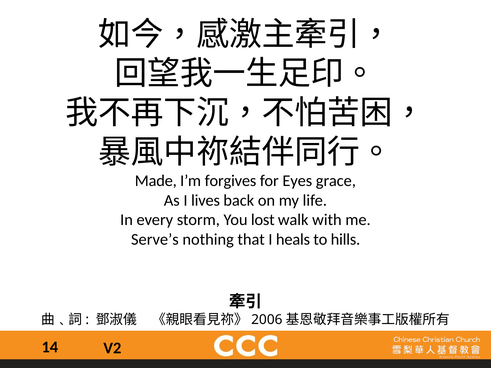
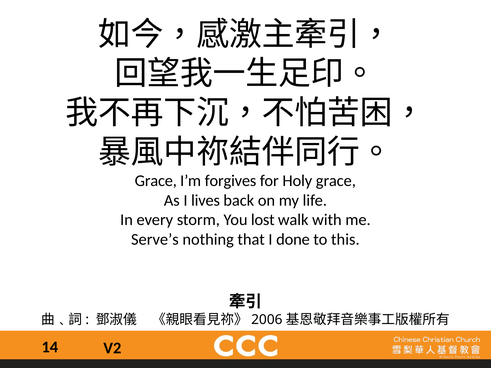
Made: Made -> Grace (156, 181)
Eyes: Eyes -> Holy (297, 181)
heals: heals -> done (293, 240)
hills: hills -> this (345, 240)
